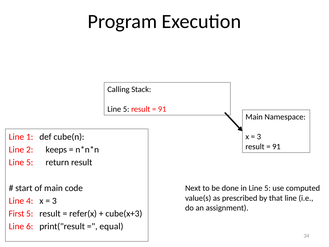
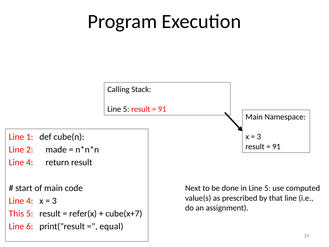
keeps: keeps -> made (56, 149)
5: 5 -> 4 (30, 162)
First: First -> This (16, 213)
cube(x+3: cube(x+3 -> cube(x+7 (124, 213)
